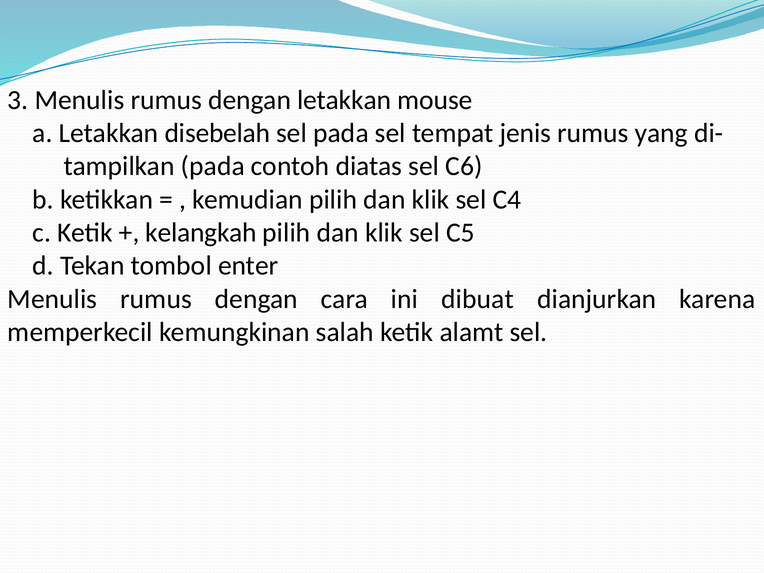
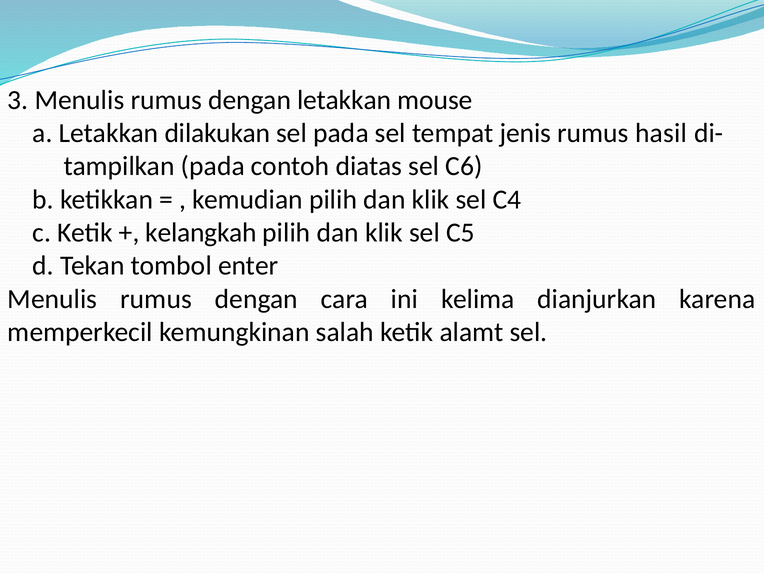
disebelah: disebelah -> dilakukan (217, 133)
yang: yang -> hasil (661, 133)
dibuat: dibuat -> kelima (478, 299)
